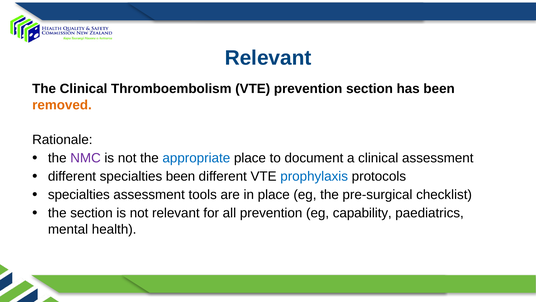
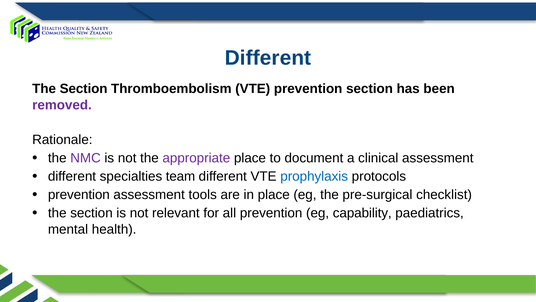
Relevant: Relevant -> Different (268, 58)
Clinical: Clinical -> Section (84, 89)
removed colour: orange -> purple (62, 105)
appropriate colour: blue -> purple (196, 158)
specialties been: been -> team (180, 176)
specialties: specialties -> prevention (79, 195)
